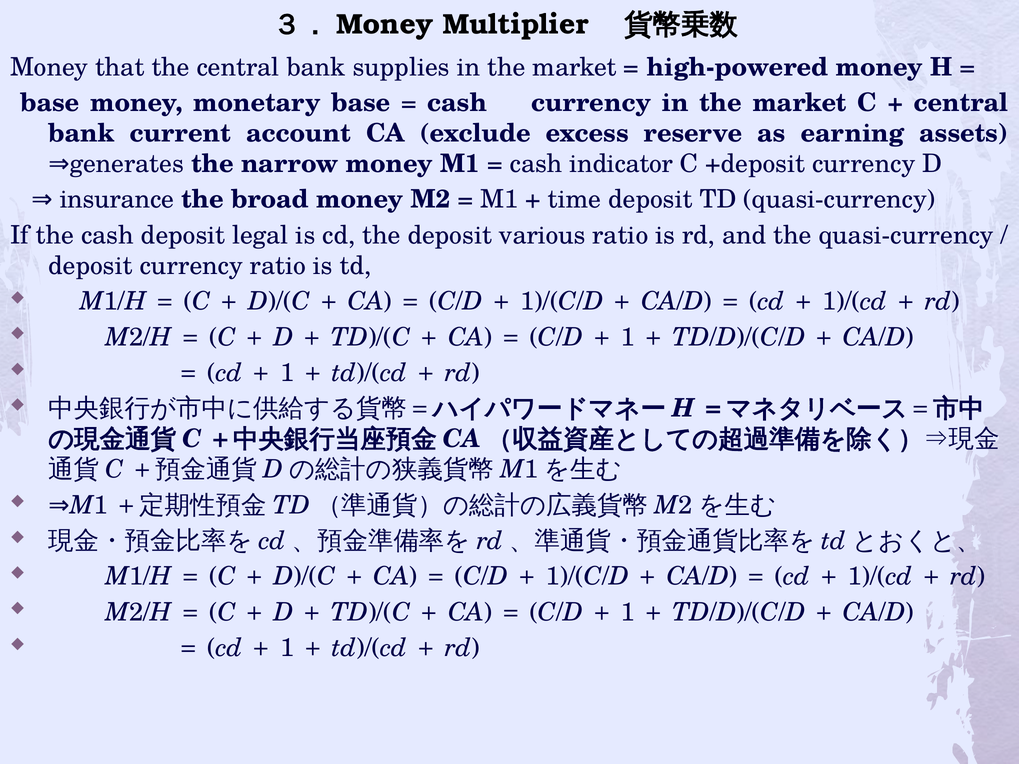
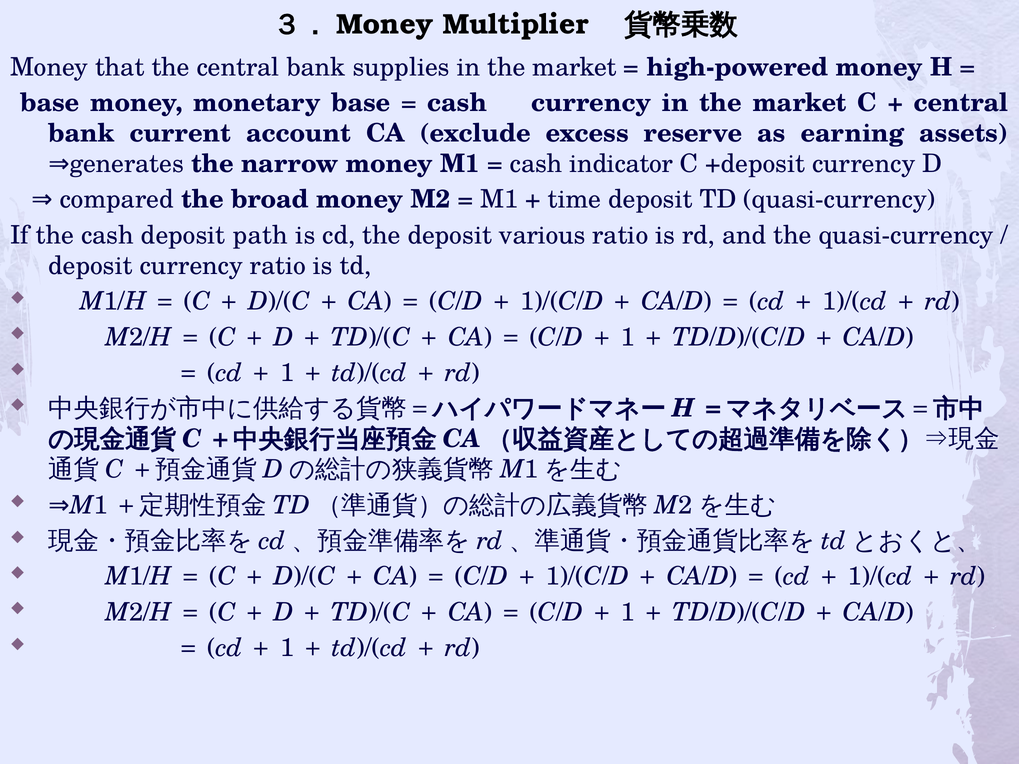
insurance: insurance -> compared (117, 200)
legal: legal -> path (260, 235)
